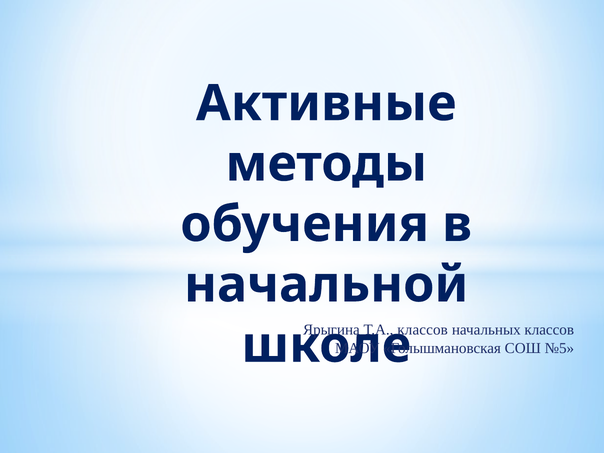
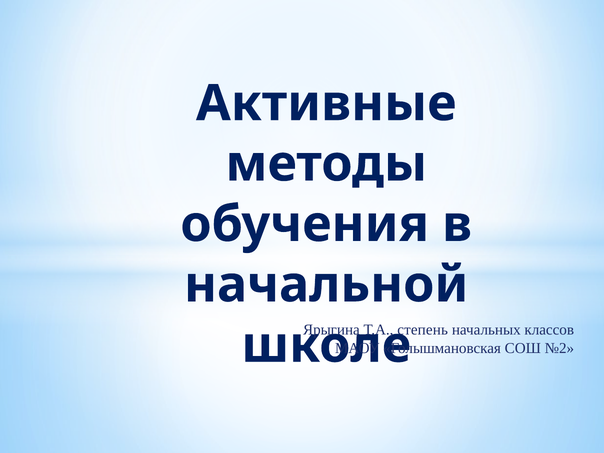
Т.А классов: классов -> степень (423, 330)
№5: №5 -> №2 (559, 348)
